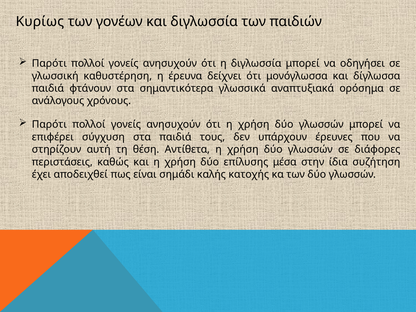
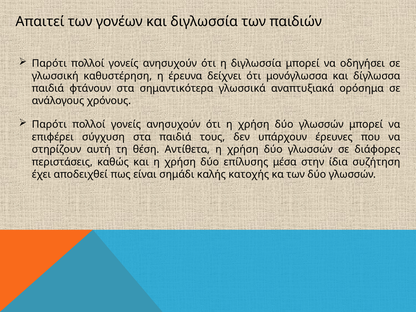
Κυρίως: Κυρίως -> Απαιτεί (40, 22)
